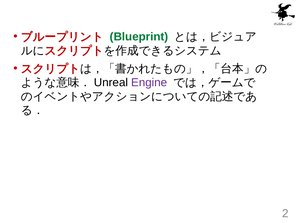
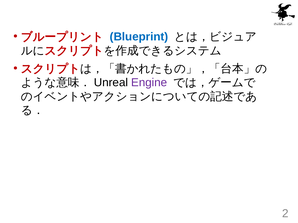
Blueprint colour: green -> blue (139, 37)
